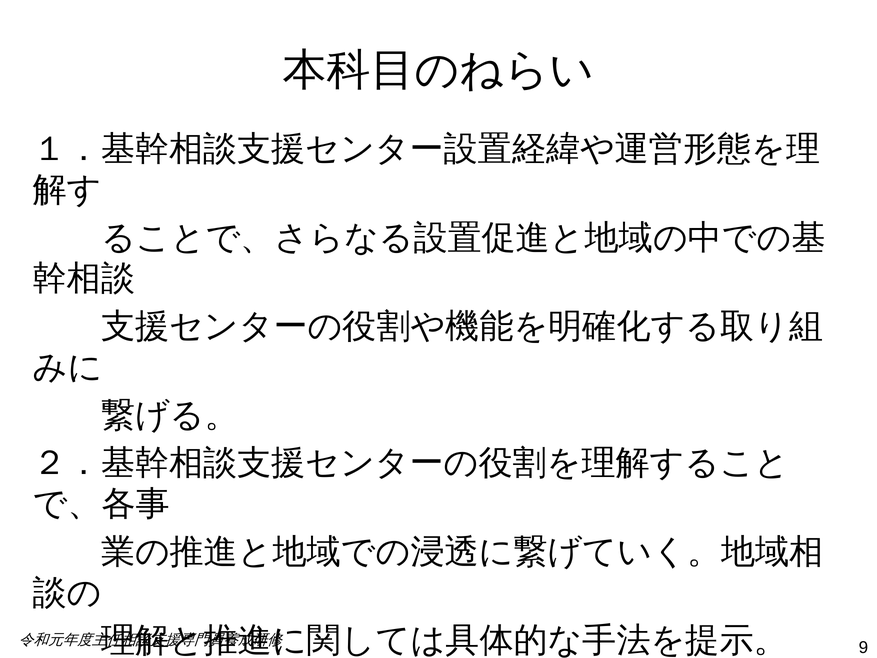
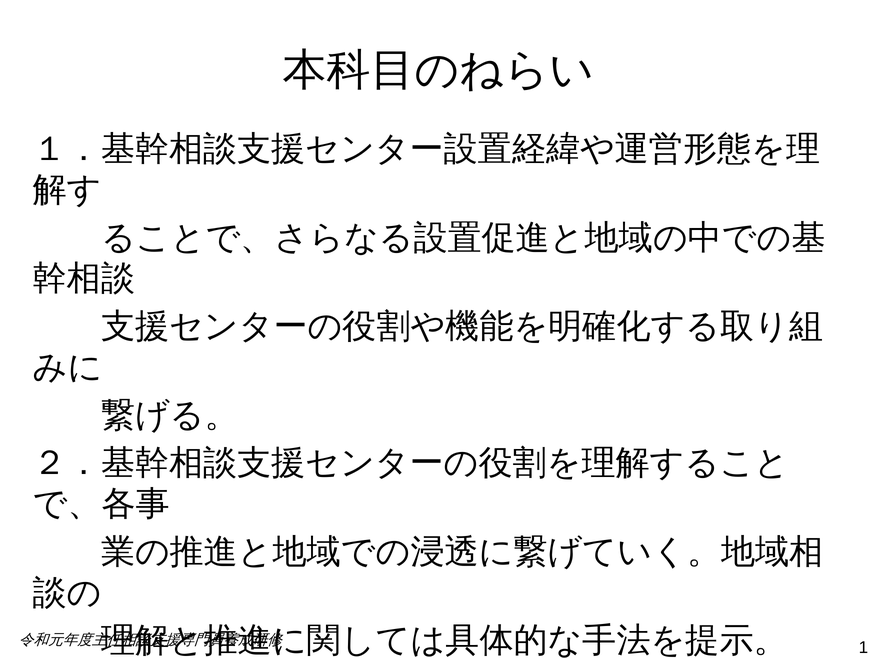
9: 9 -> 1 (863, 647)
